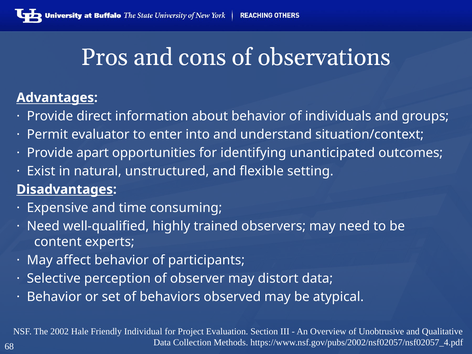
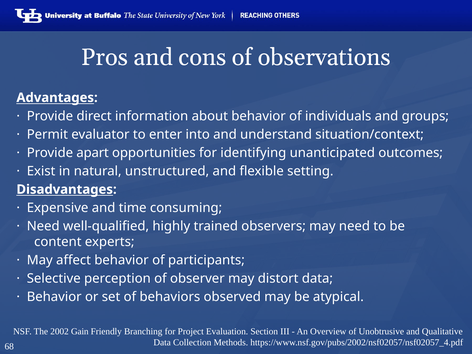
Hale: Hale -> Gain (80, 332)
Individual: Individual -> Branching (143, 332)
